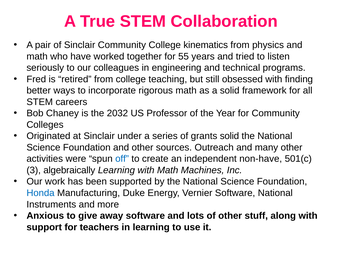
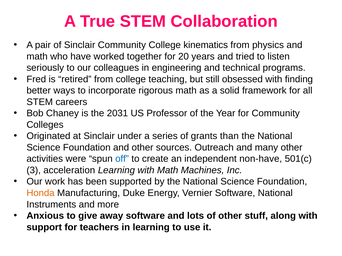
55: 55 -> 20 (184, 57)
2032: 2032 -> 2031 (117, 114)
grants solid: solid -> than (229, 136)
algebraically: algebraically -> acceleration (69, 171)
Honda colour: blue -> orange (41, 193)
